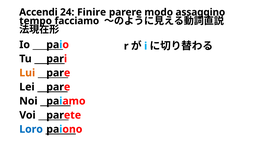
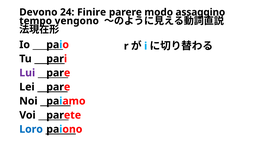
Accendi: Accendi -> Devono (38, 12)
facciamo: facciamo -> vengono (77, 21)
Lui colour: orange -> purple (27, 73)
